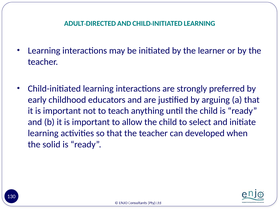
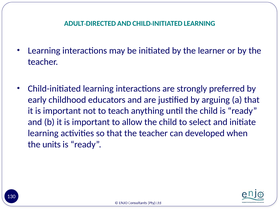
solid: solid -> units (52, 145)
